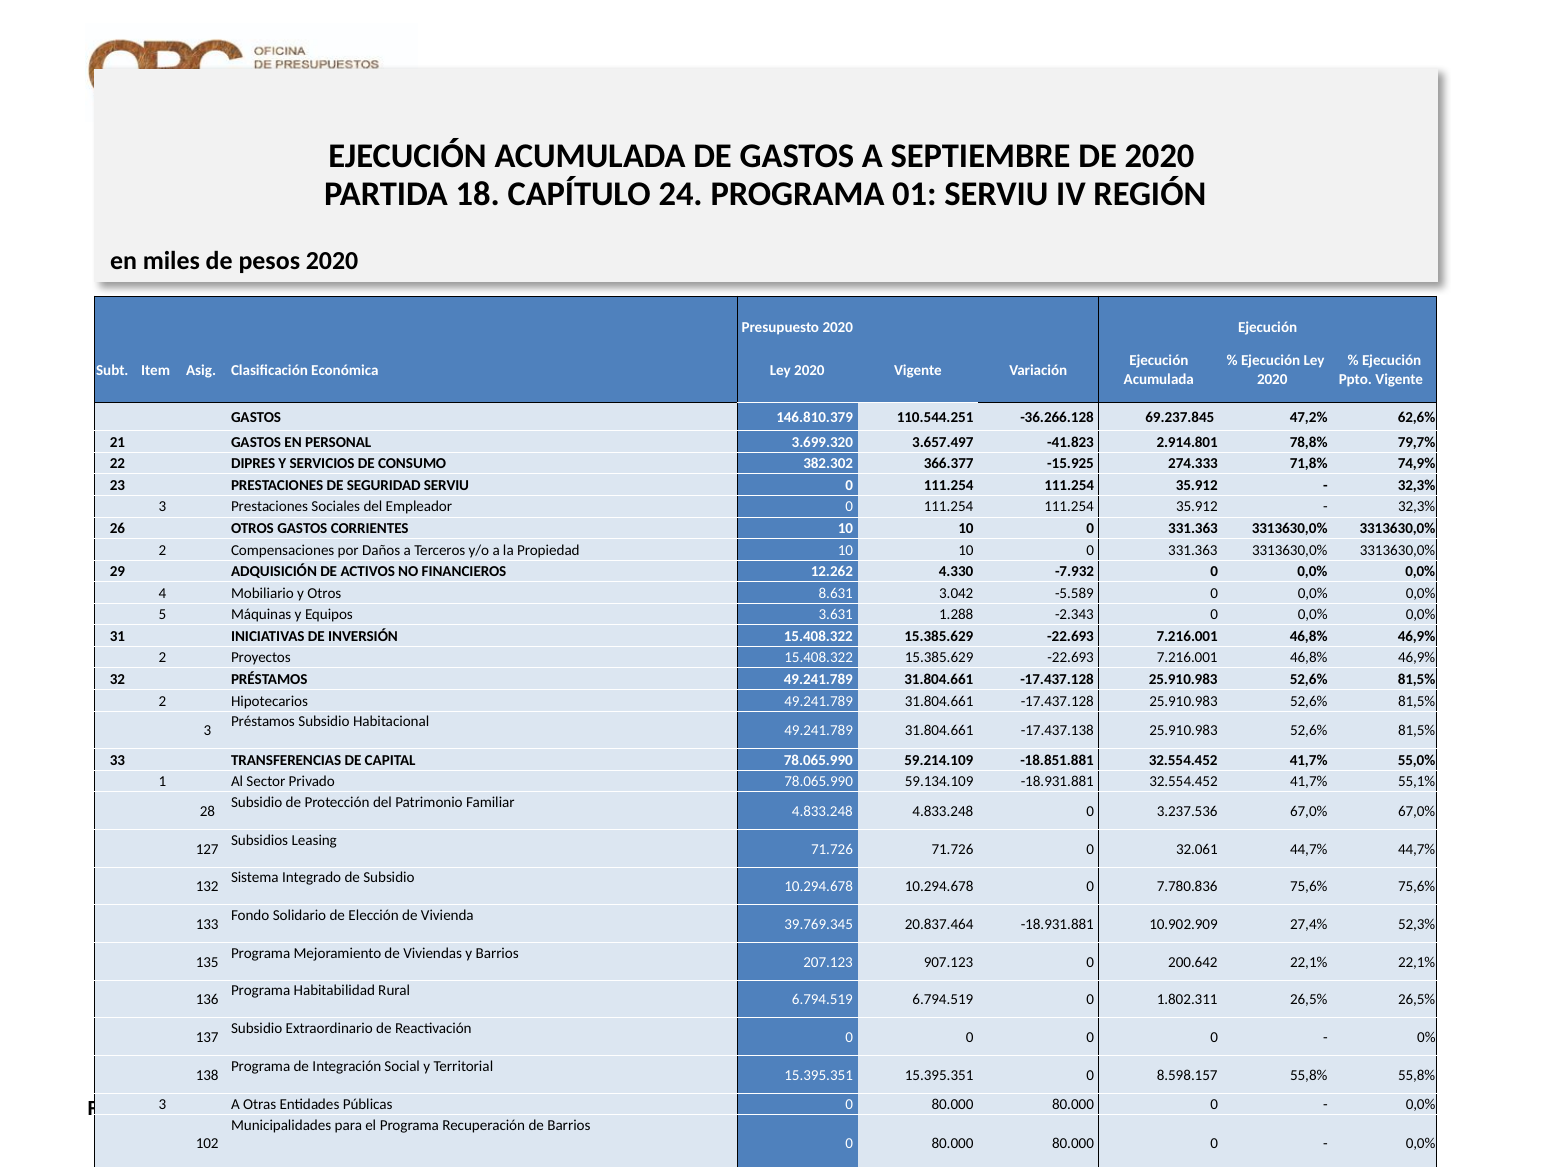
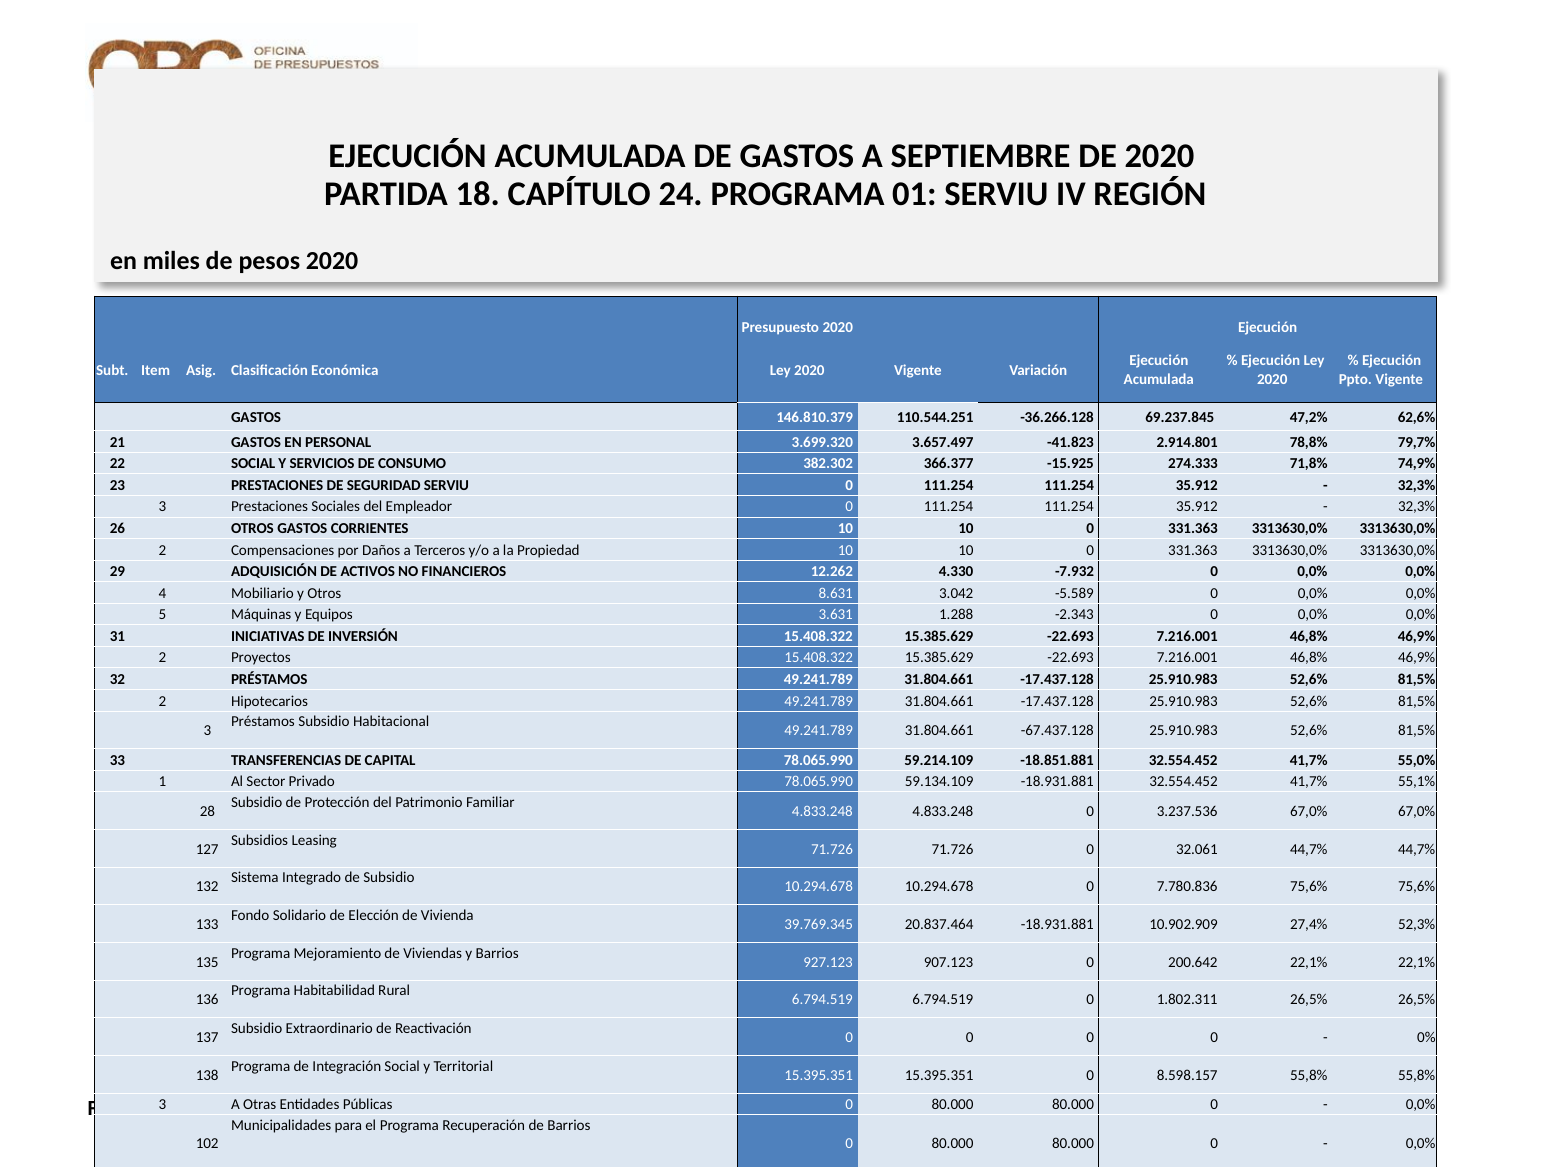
22 DIPRES: DIPRES -> SOCIAL (253, 464)
-17.437.138: -17.437.138 -> -67.437.128 (1057, 731)
207.123: 207.123 -> 927.123 (828, 962)
